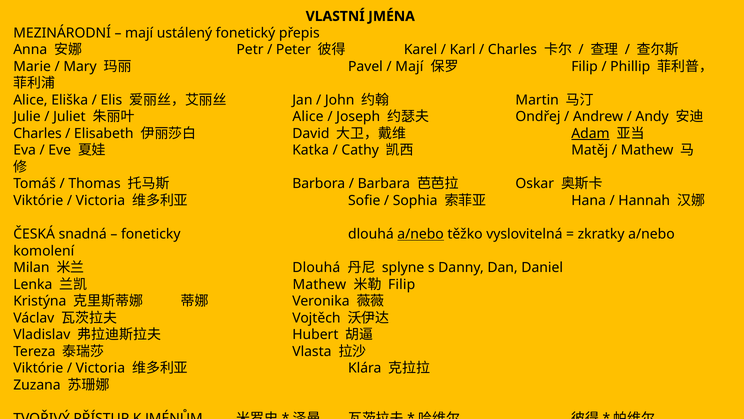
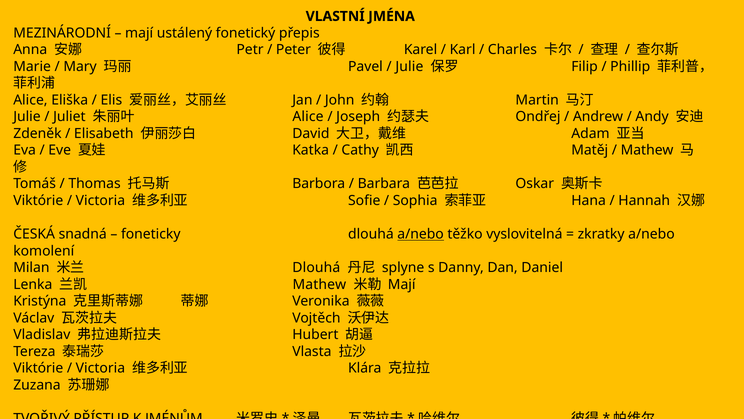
Mají: Mají -> Julie (409, 66)
Charles: Charles -> Zdeněk (37, 133)
Adam underline: present -> none (590, 133)
Filip: Filip -> Mají (402, 284)
